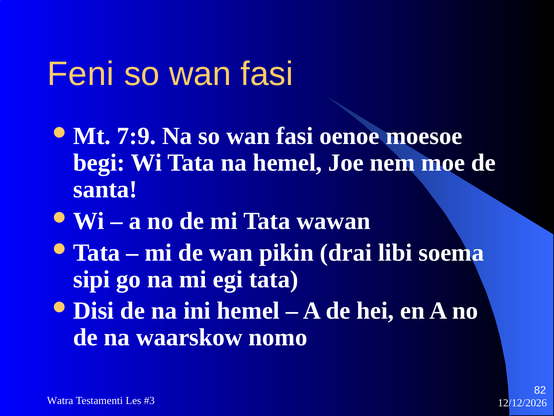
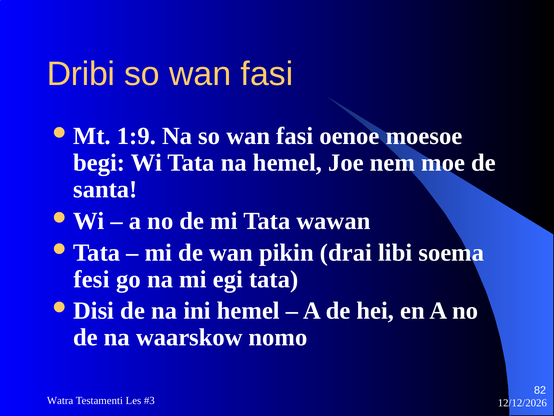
Feni: Feni -> Dribi (81, 74)
7:9: 7:9 -> 1:9 (136, 136)
sipi: sipi -> fesi (92, 279)
